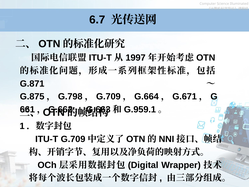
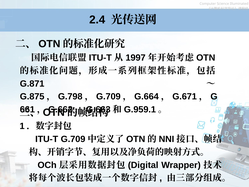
6.7: 6.7 -> 2.4 (97, 20)
